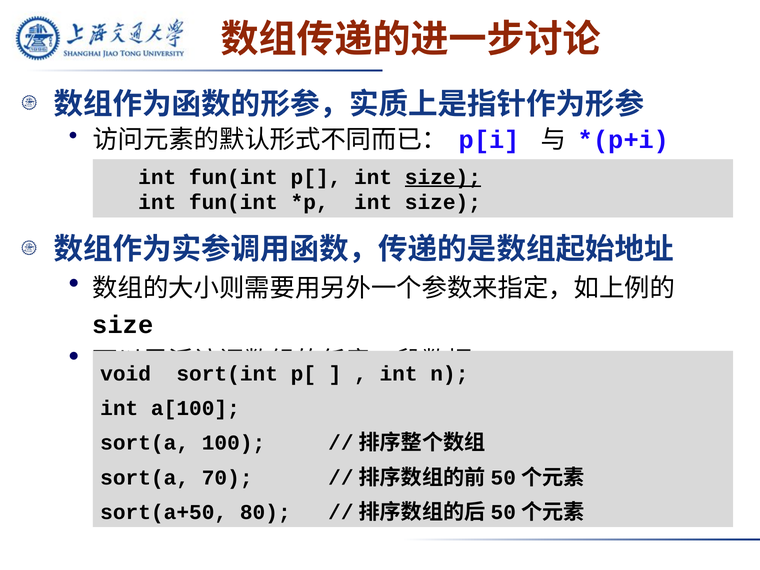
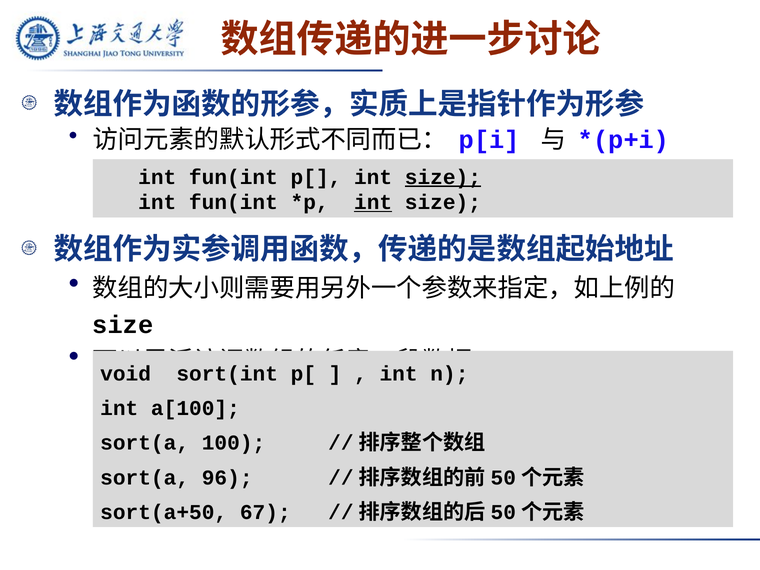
int underline: none -> present (373, 202)
70: 70 -> 96 (227, 478)
80: 80 -> 67 (265, 512)
